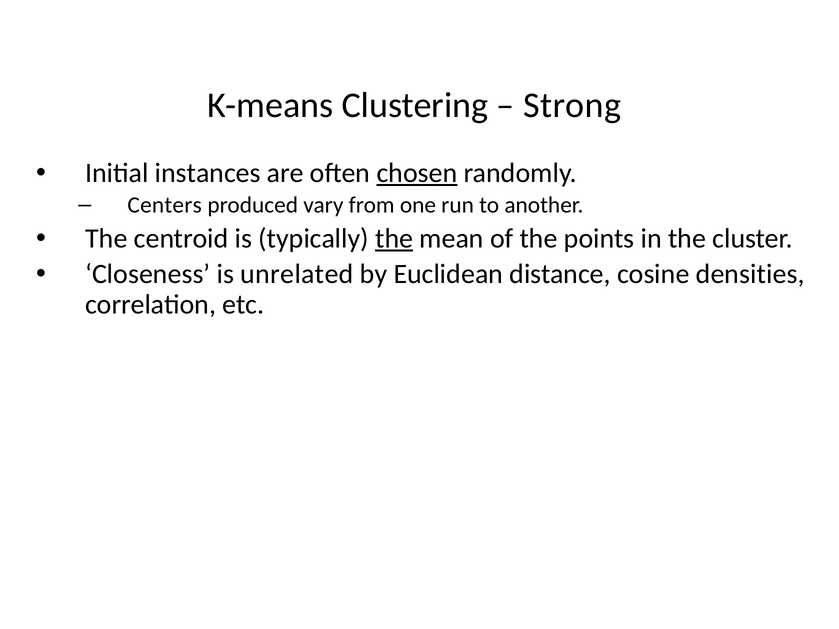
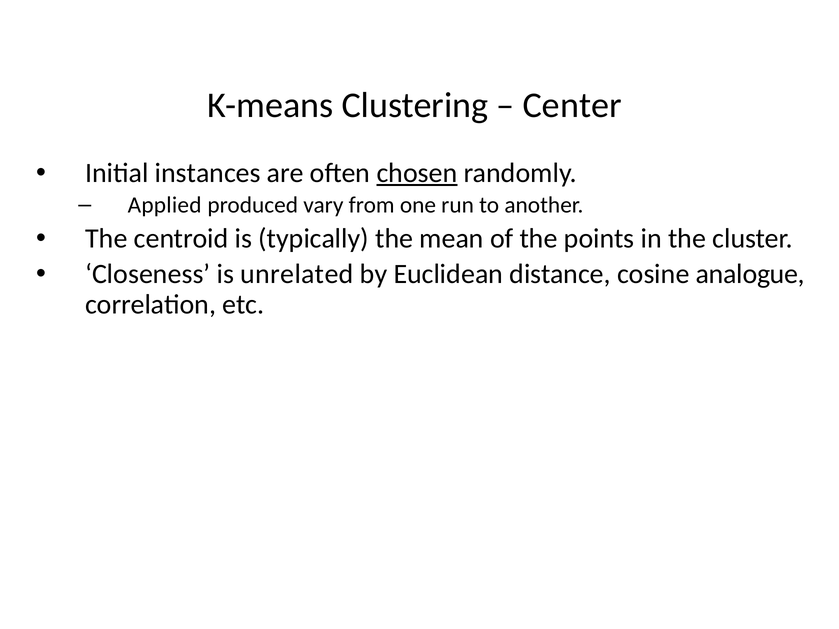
Strong: Strong -> Center (572, 105)
Centers: Centers -> Applied (165, 205)
the underline: present -> none (394, 239)
densities: densities -> analogue (750, 274)
